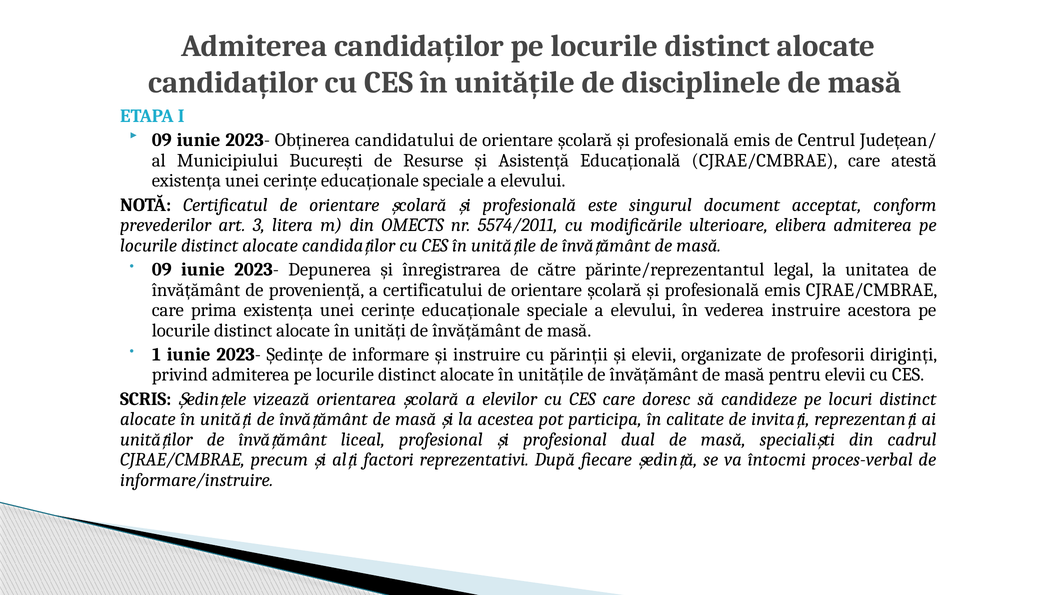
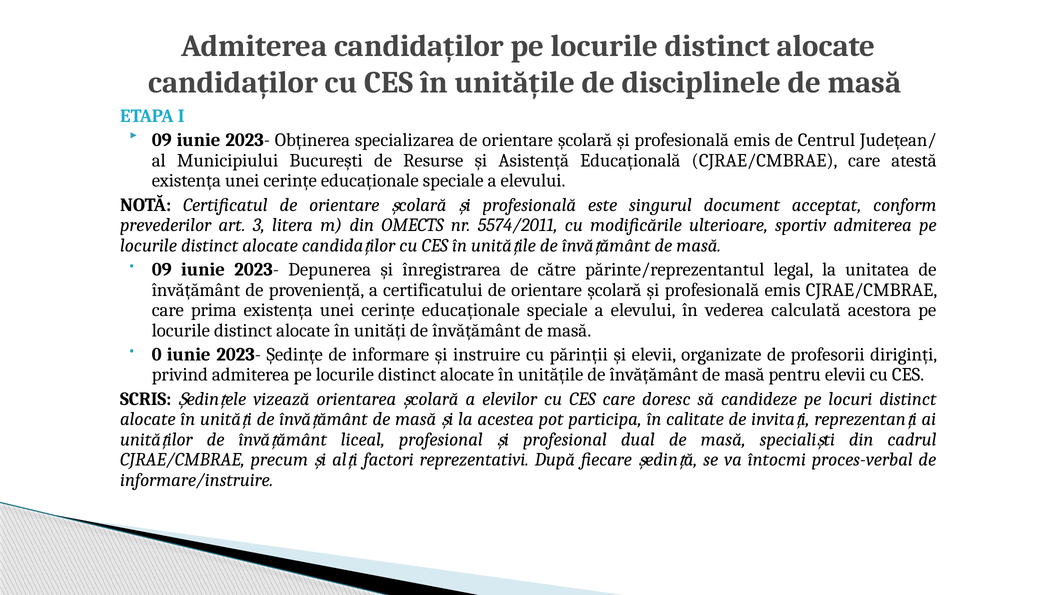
candidatului: candidatului -> specializarea (405, 140)
elibera: elibera -> sportiv (801, 225)
vederea instruire: instruire -> calculată (806, 310)
1: 1 -> 0 (157, 354)
